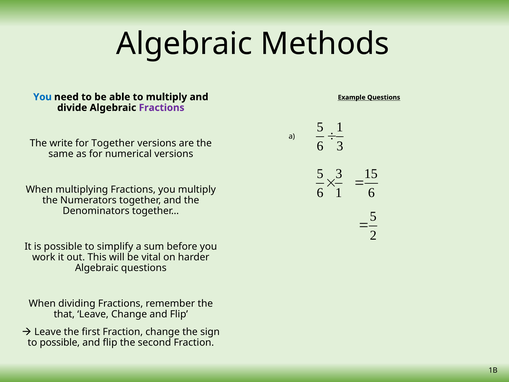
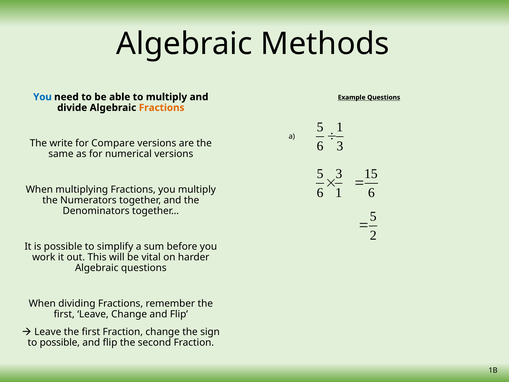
Fractions colour: purple -> orange (162, 108)
for Together: Together -> Compare (113, 143)
that: that -> first (64, 314)
